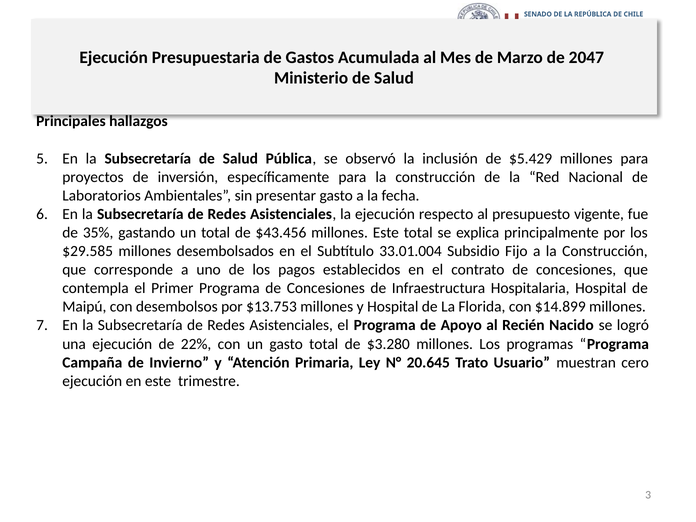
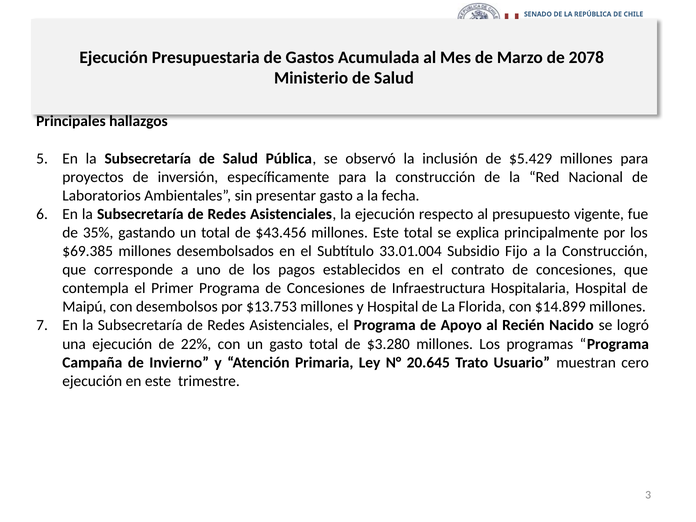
2047: 2047 -> 2078 (586, 57)
$29.585: $29.585 -> $69.385 (88, 251)
